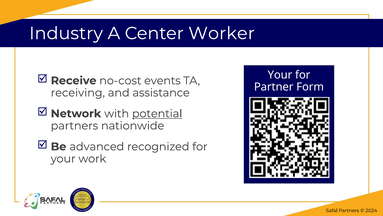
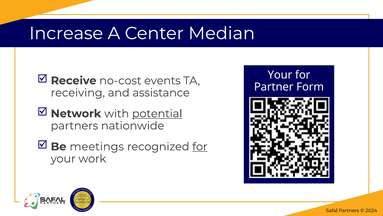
Industry: Industry -> Increase (66, 33)
Worker: Worker -> Median (222, 33)
advanced: advanced -> meetings (97, 146)
for underline: none -> present (200, 146)
